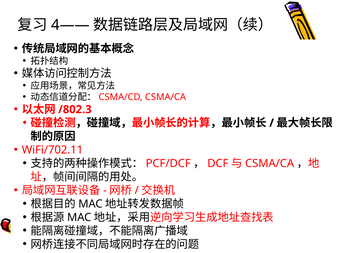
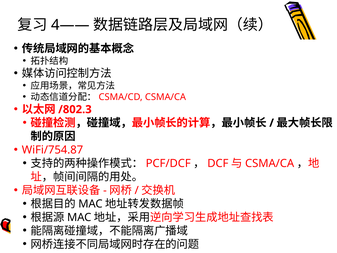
WiFi/702.11: WiFi/702.11 -> WiFi/754.87 (52, 150)
